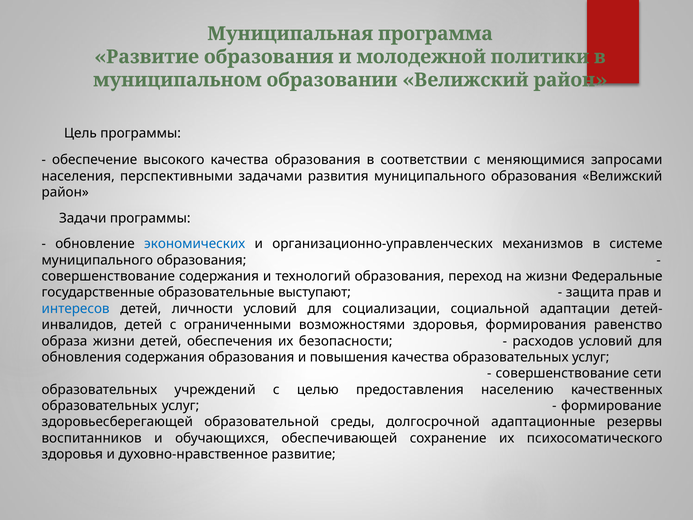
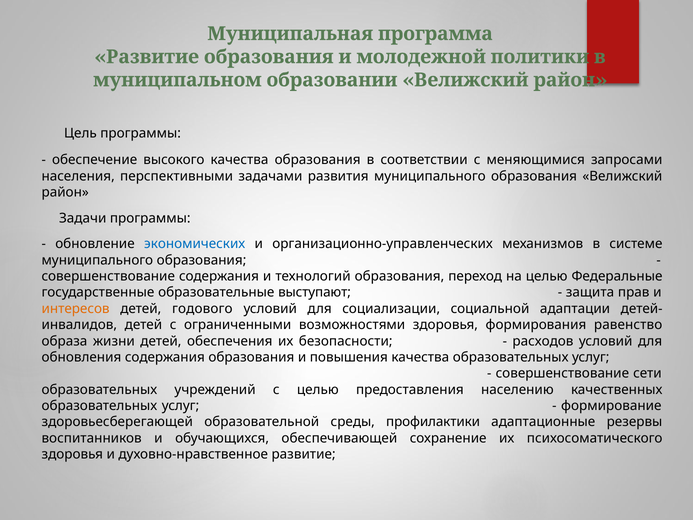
на жизни: жизни -> целью (547, 276)
интересов colour: blue -> orange (76, 309)
личности: личности -> годового (202, 309)
долгосрочной: долгосрочной -> профилактики (433, 422)
